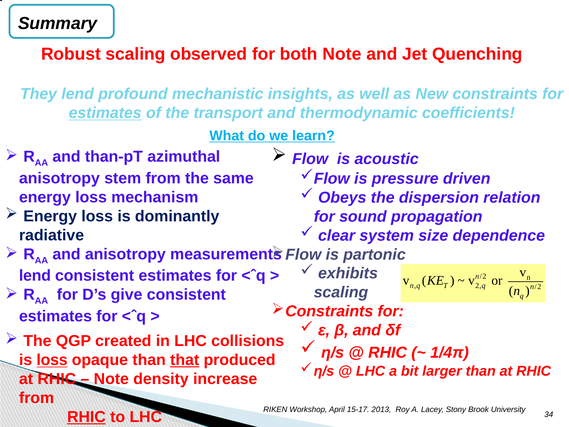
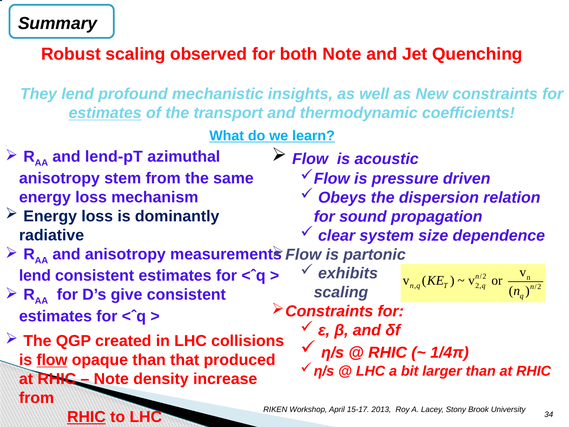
than-pT: than-pT -> lend-pT (114, 157)
is loss: loss -> flow (52, 360)
that underline: present -> none (185, 360)
